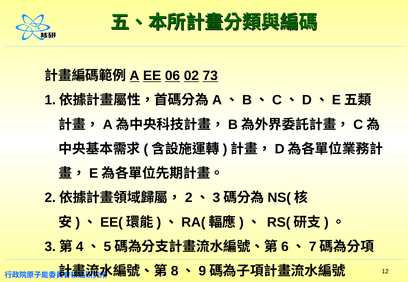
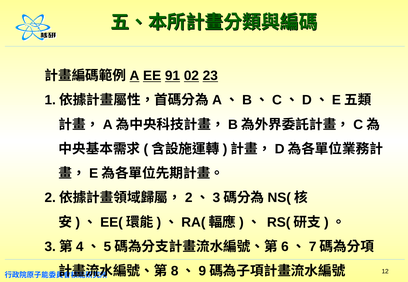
06: 06 -> 91 (173, 76)
73: 73 -> 23 (210, 76)
